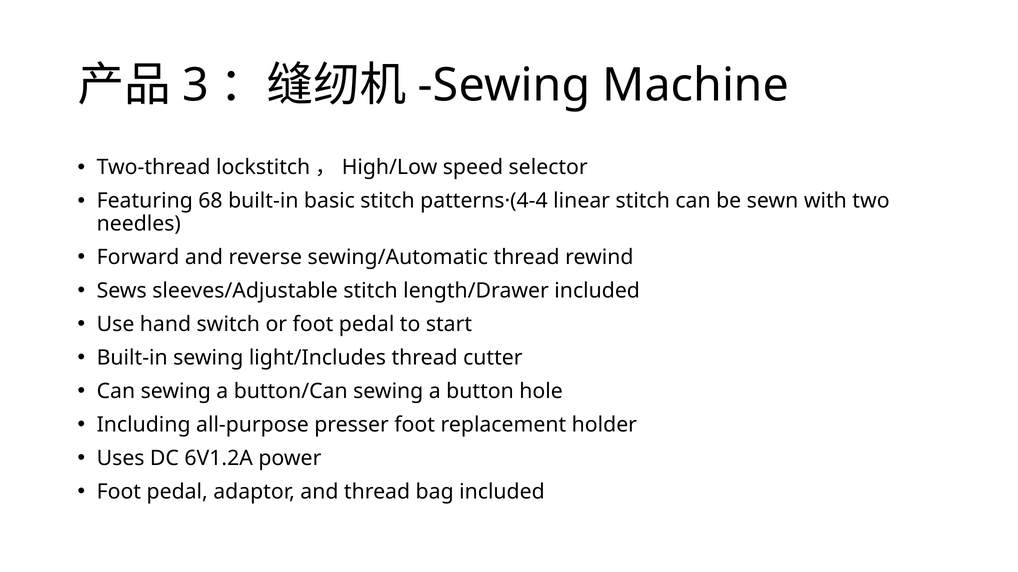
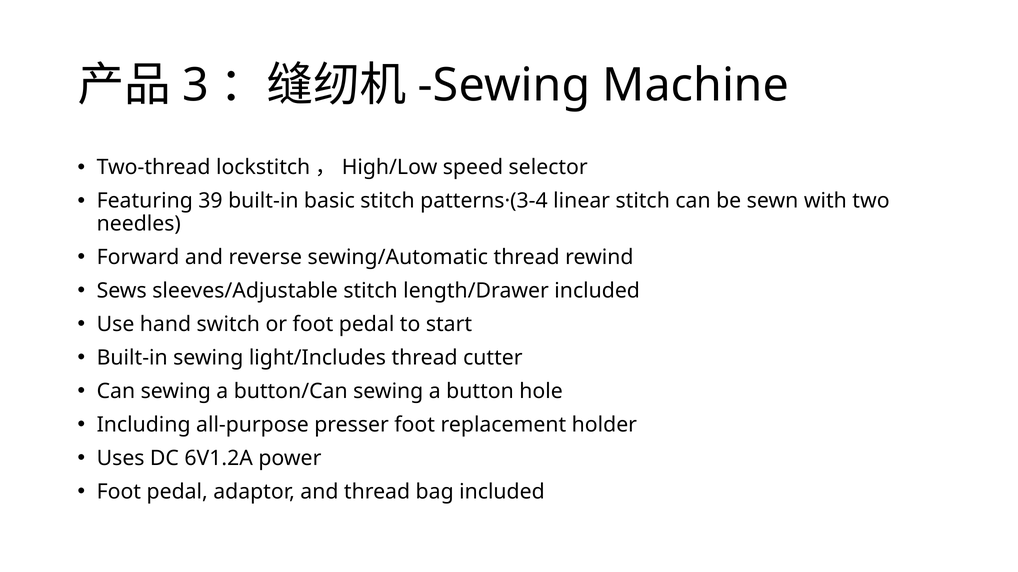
68: 68 -> 39 (210, 201)
patterns·(4-4: patterns·(4-4 -> patterns·(3-4 (484, 201)
